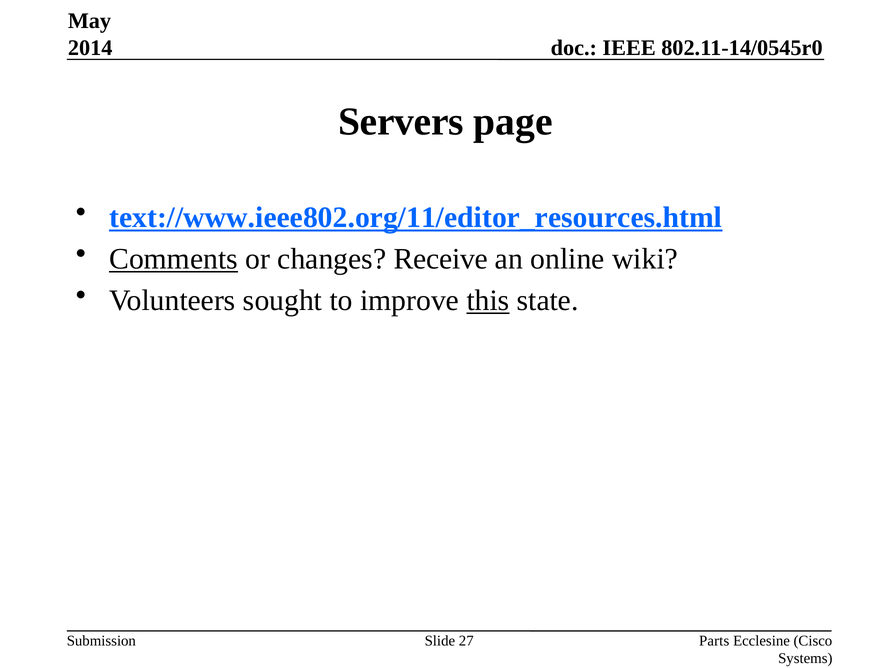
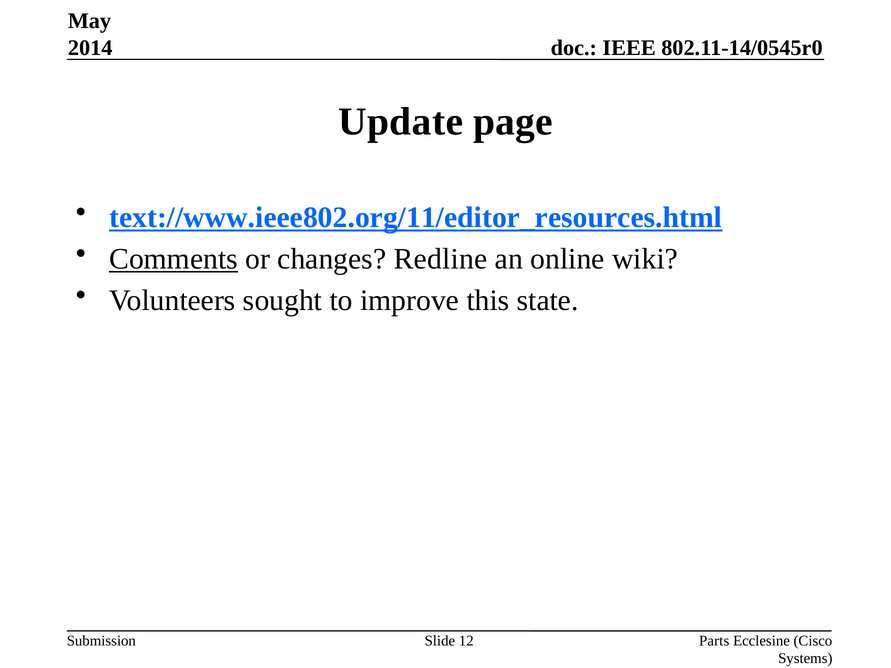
Servers: Servers -> Update (401, 122)
Receive: Receive -> Redline (440, 259)
this underline: present -> none (488, 301)
27: 27 -> 12 (466, 641)
